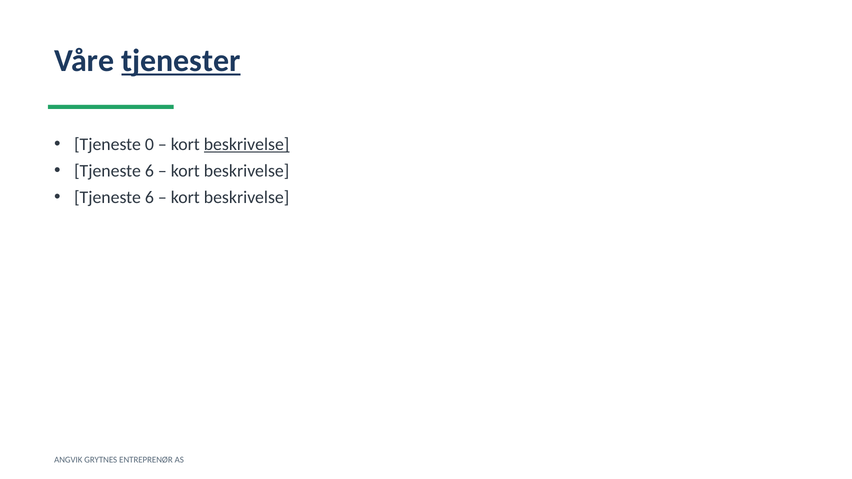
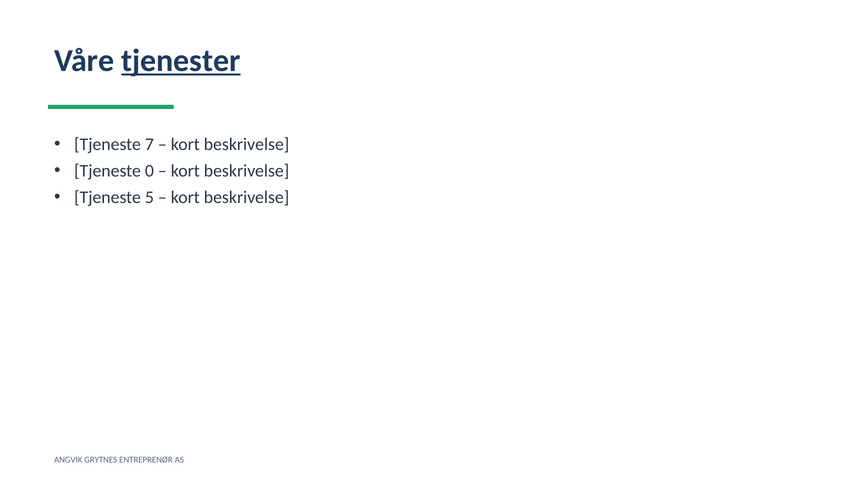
0: 0 -> 7 (149, 144)
beskrivelse underline: present -> none (247, 144)
6: 6 -> 0 (149, 171)
6: 6 -> 5 (149, 198)
